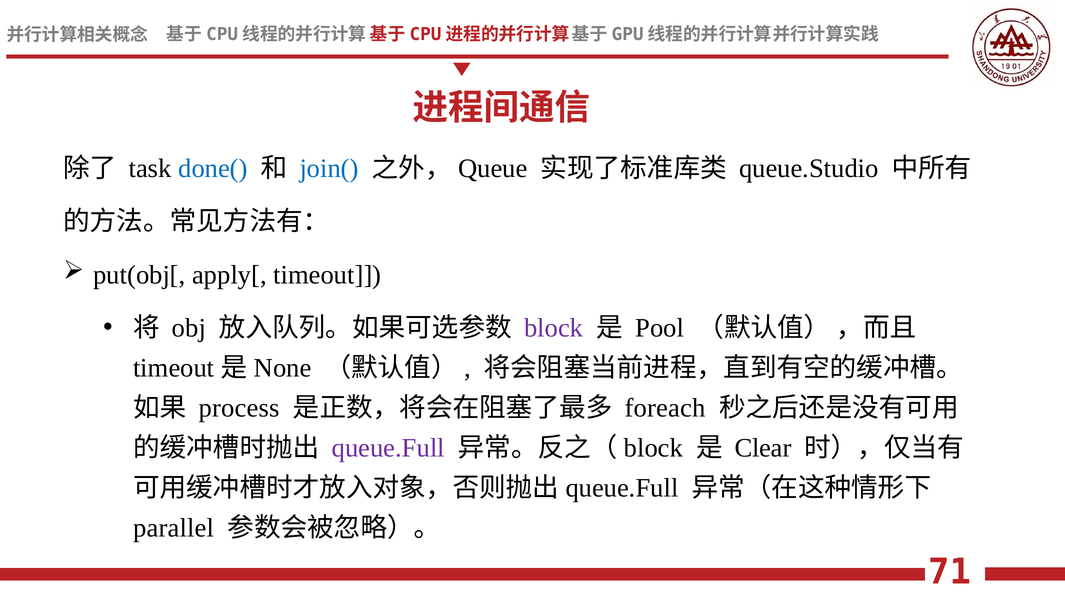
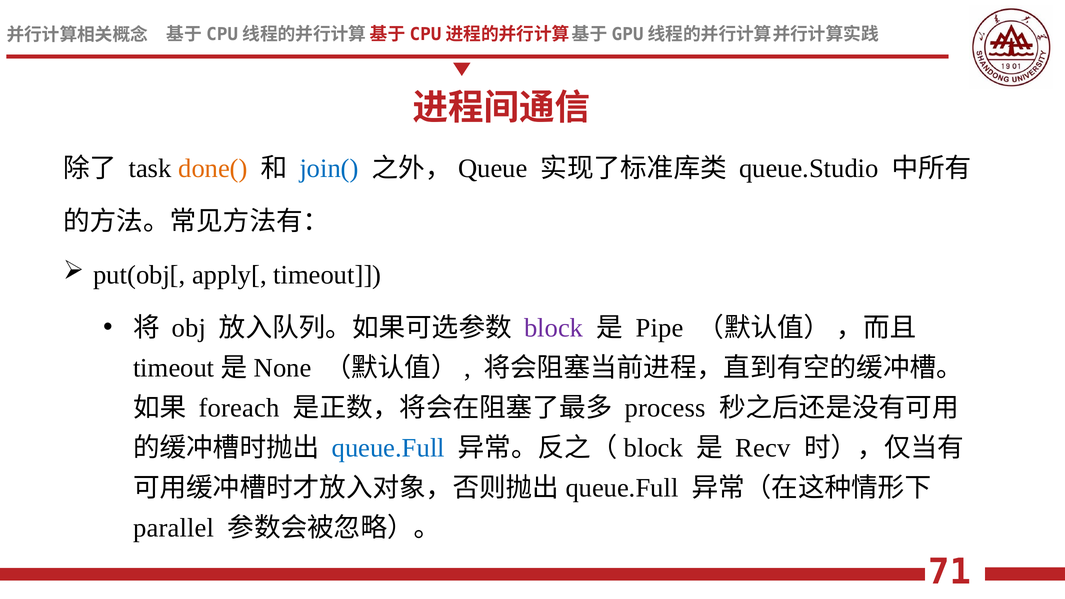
done( colour: blue -> orange (213, 168)
Pool: Pool -> Pipe (660, 328)
process: process -> foreach (239, 408)
foreach: foreach -> process (665, 408)
queue.Full colour: purple -> blue (388, 448)
Clear: Clear -> Recv (763, 448)
